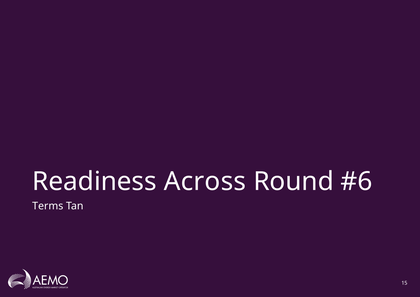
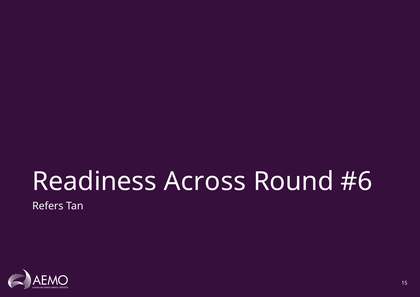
Terms: Terms -> Refers (48, 206)
